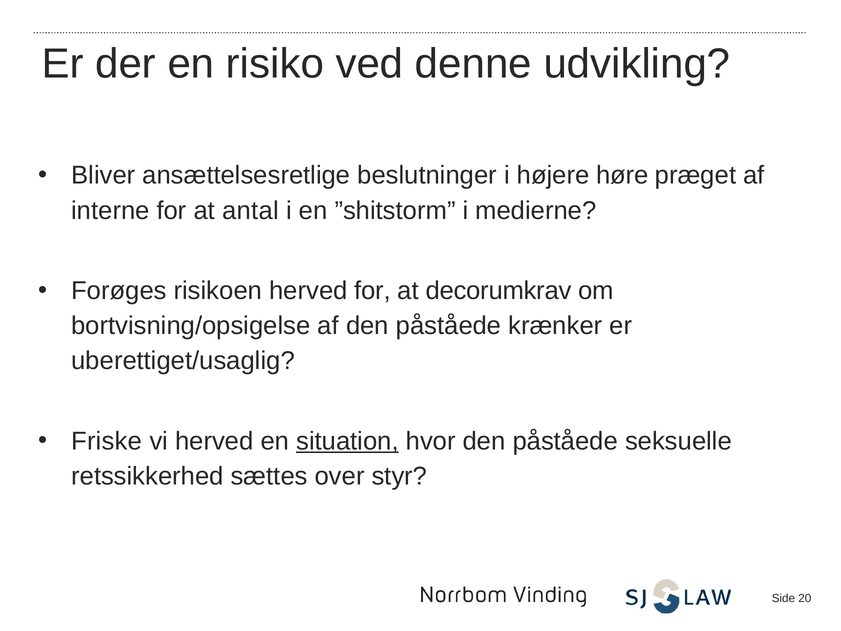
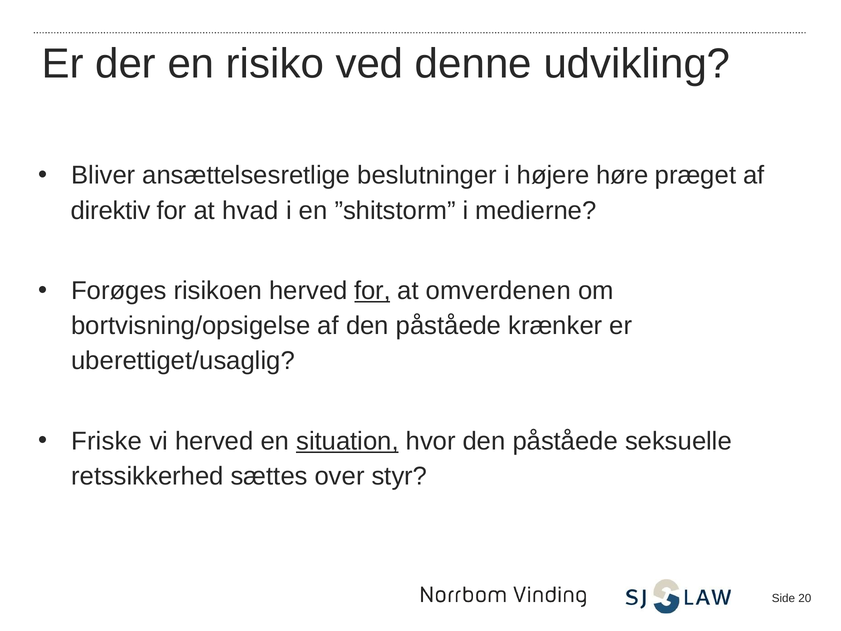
interne: interne -> direktiv (111, 210)
antal: antal -> hvad (250, 210)
for underline: none -> present (373, 291)
decorumkrav: decorumkrav -> omverdenen (498, 291)
